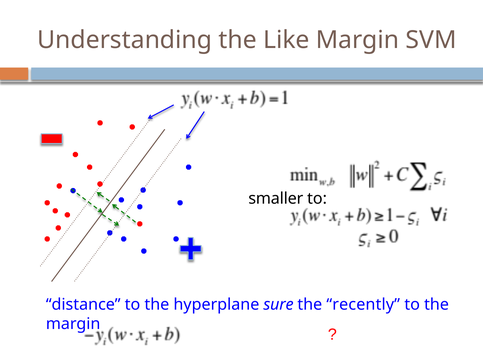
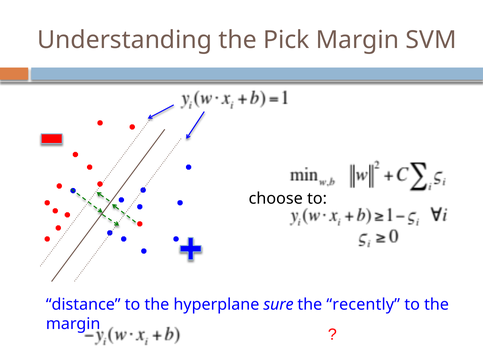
Like: Like -> Pick (286, 40)
smaller: smaller -> choose (276, 199)
